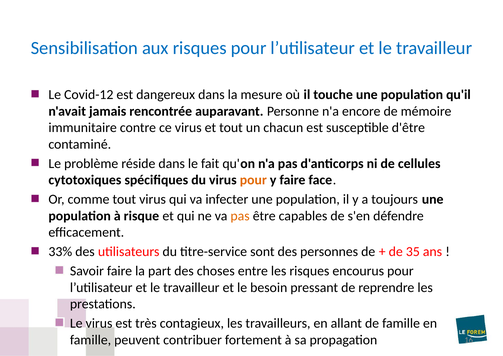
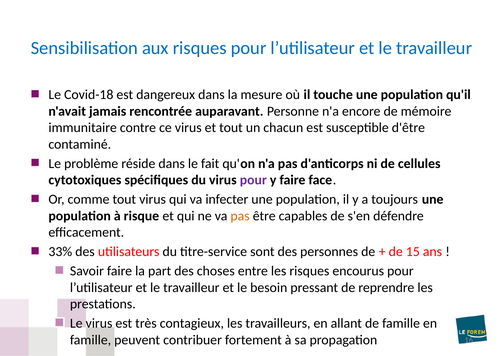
Covid-12: Covid-12 -> Covid-18 (89, 95)
pour colour: orange -> purple (253, 180)
35: 35 -> 15 (413, 252)
